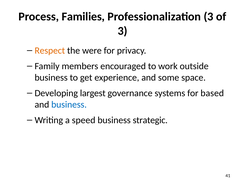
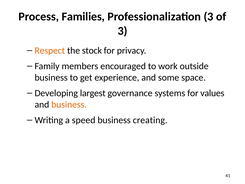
were: were -> stock (92, 50)
based: based -> values (212, 93)
business colour: blue -> orange (69, 104)
strategic: strategic -> creating (150, 120)
